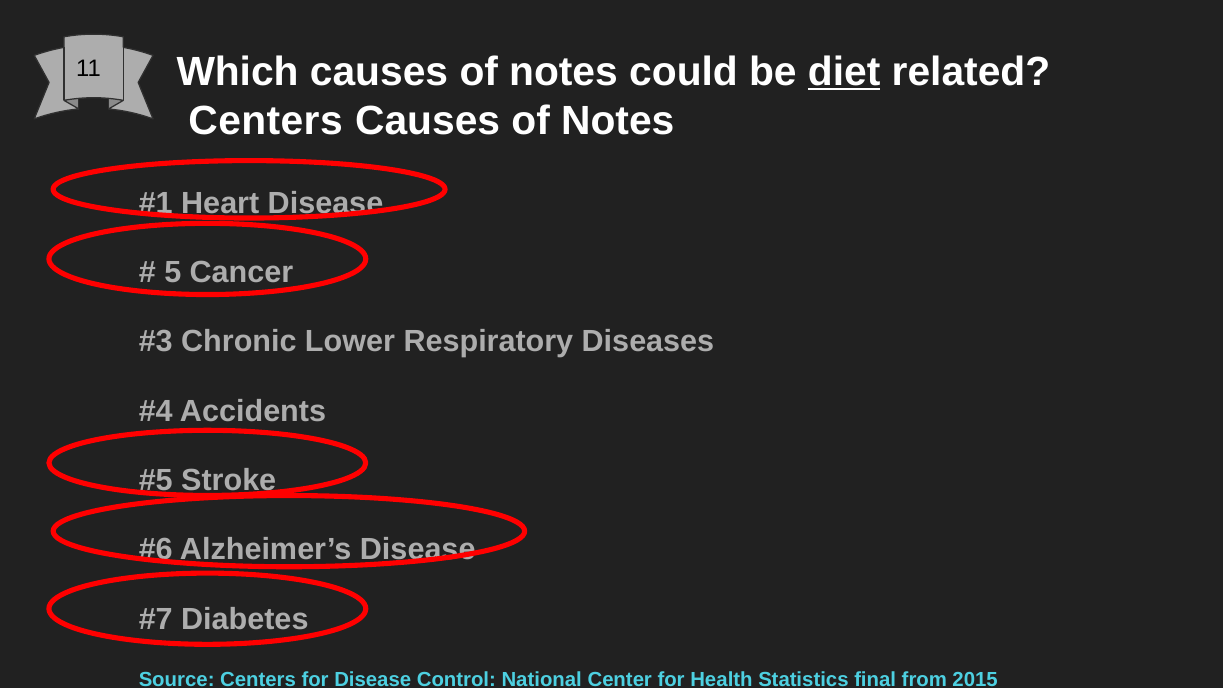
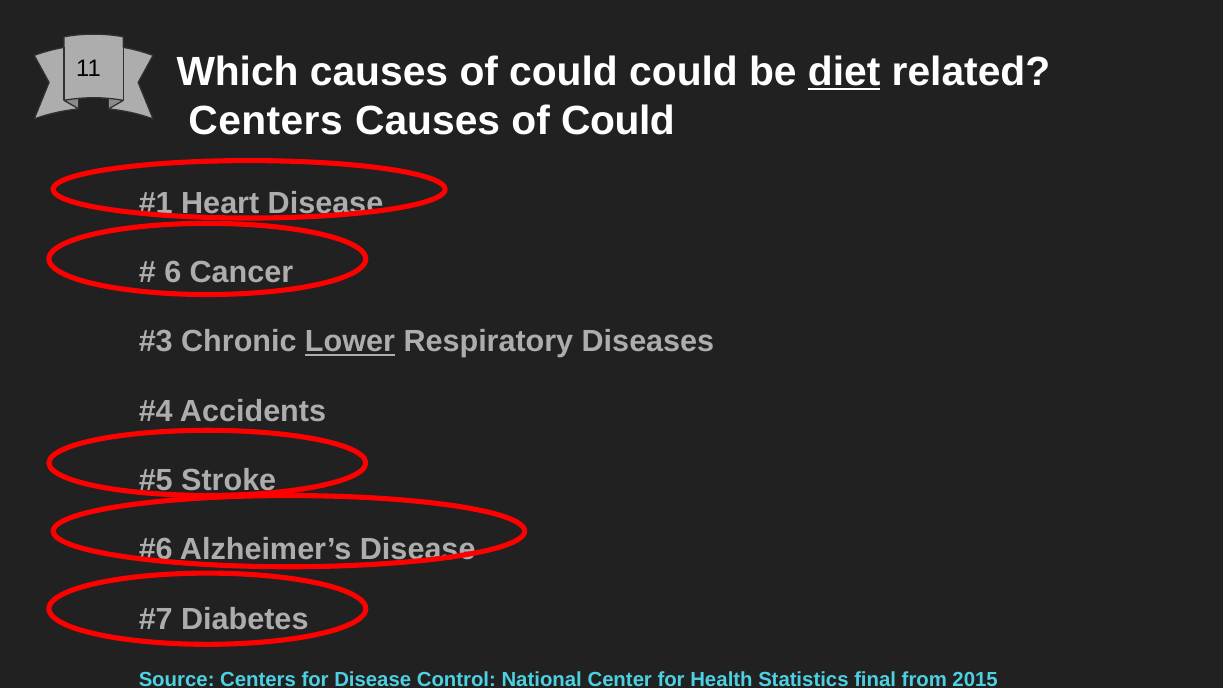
Which causes of notes: notes -> could (563, 72)
Notes: Notes -> Could (618, 121)
5: 5 -> 6 (173, 272)
Lower underline: none -> present (350, 342)
